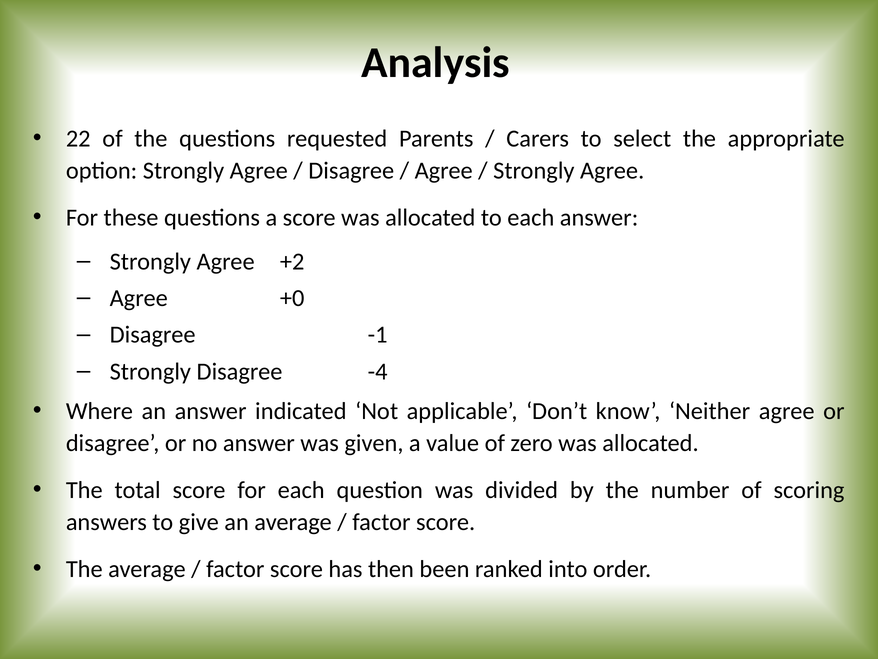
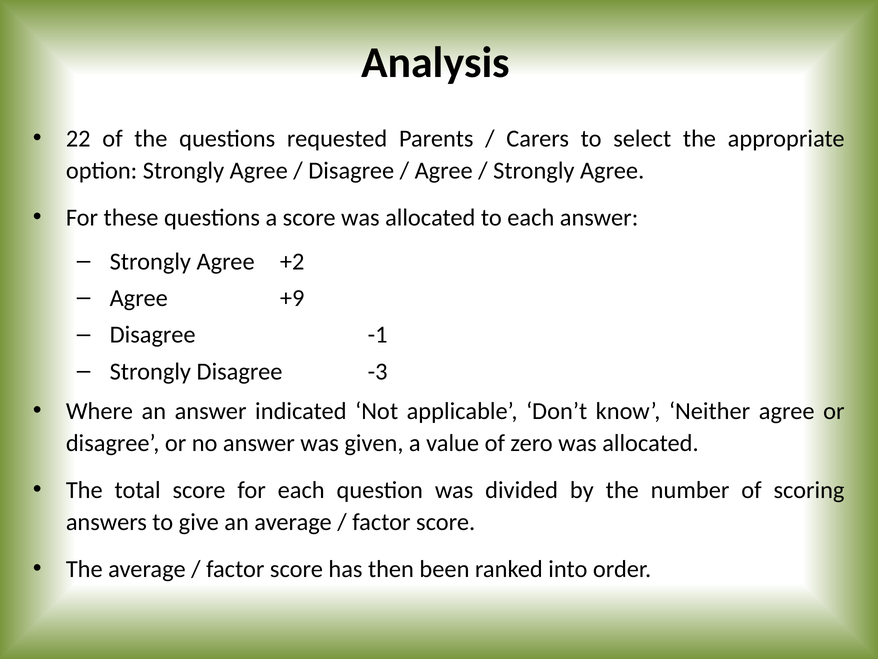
+0: +0 -> +9 (292, 298)
-4: -4 -> -3 (378, 371)
